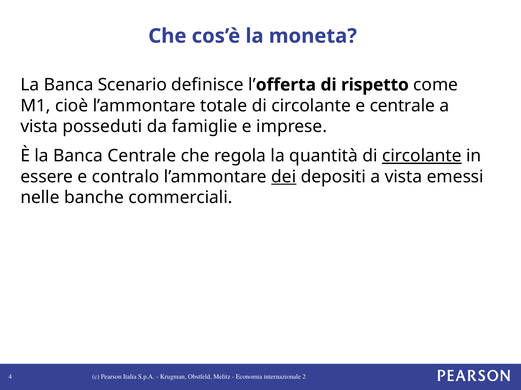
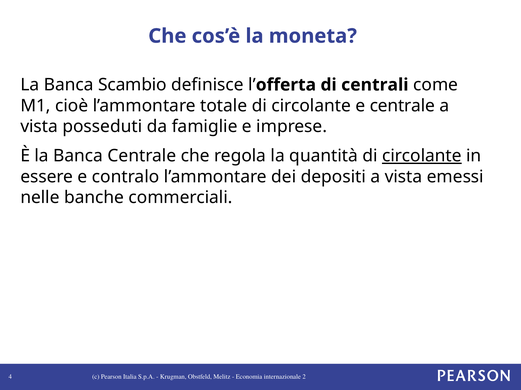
Scenario: Scenario -> Scambio (132, 85)
rispetto: rispetto -> centrali (375, 85)
dei underline: present -> none (284, 177)
